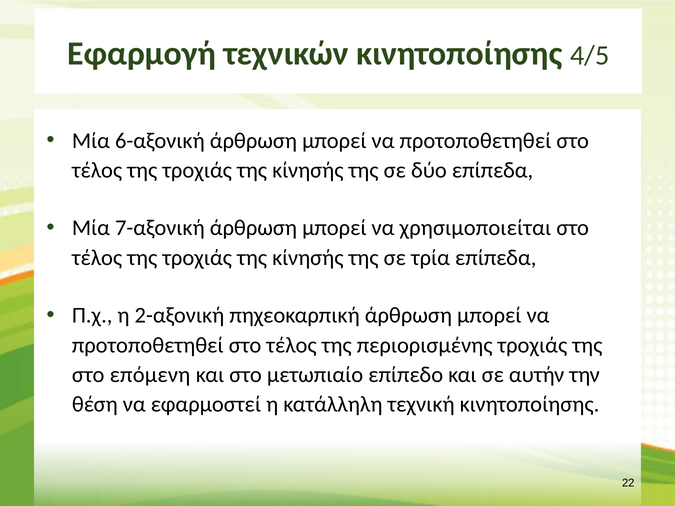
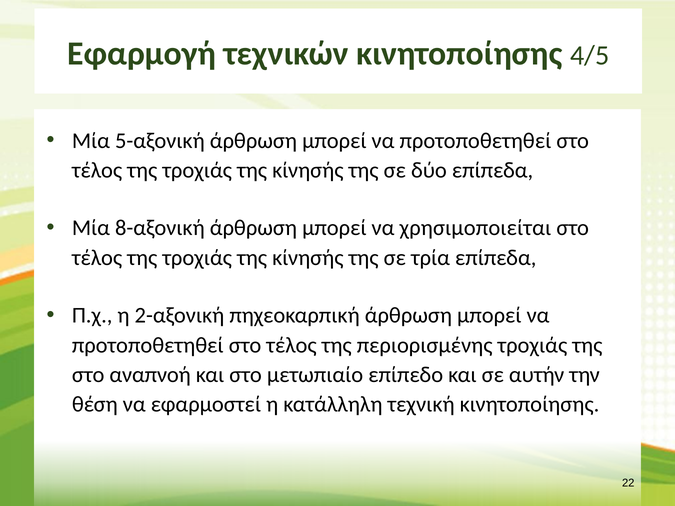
6-αξονική: 6-αξονική -> 5-αξονική (160, 141)
7-αξονική: 7-αξονική -> 8-αξονική (160, 228)
επόμενη: επόμενη -> αναπνοή (150, 375)
